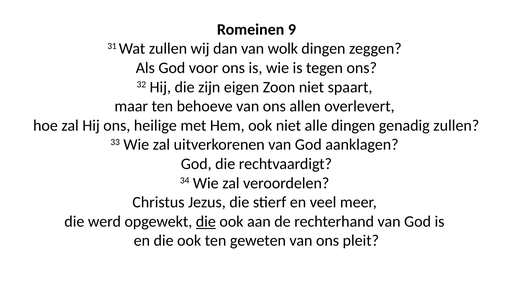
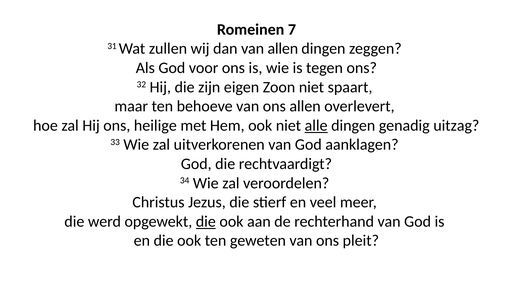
9: 9 -> 7 (292, 29)
van wolk: wolk -> allen (283, 49)
alle underline: none -> present (316, 125)
genadig zullen: zullen -> uitzag (456, 125)
